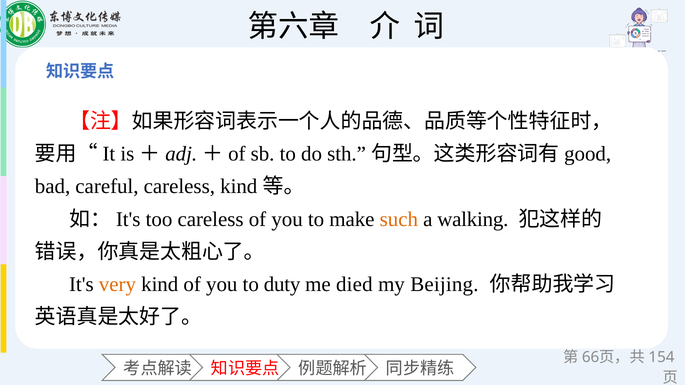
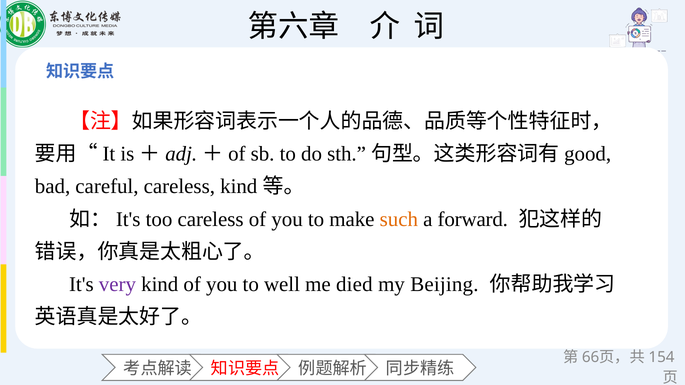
walking: walking -> forward (473, 219)
very colour: orange -> purple (117, 285)
duty: duty -> well (282, 285)
